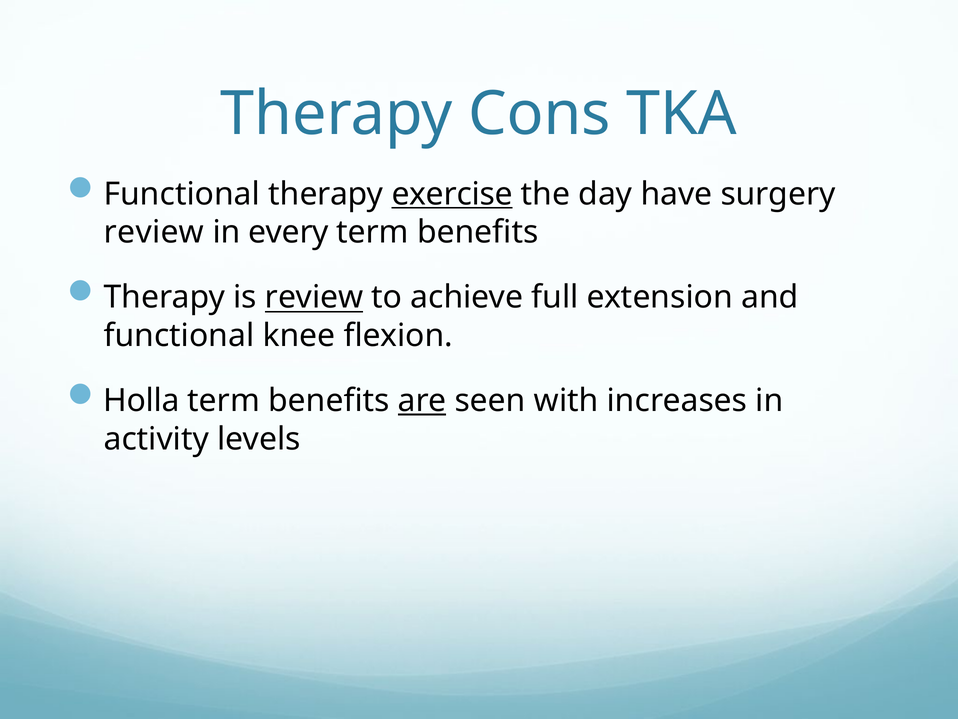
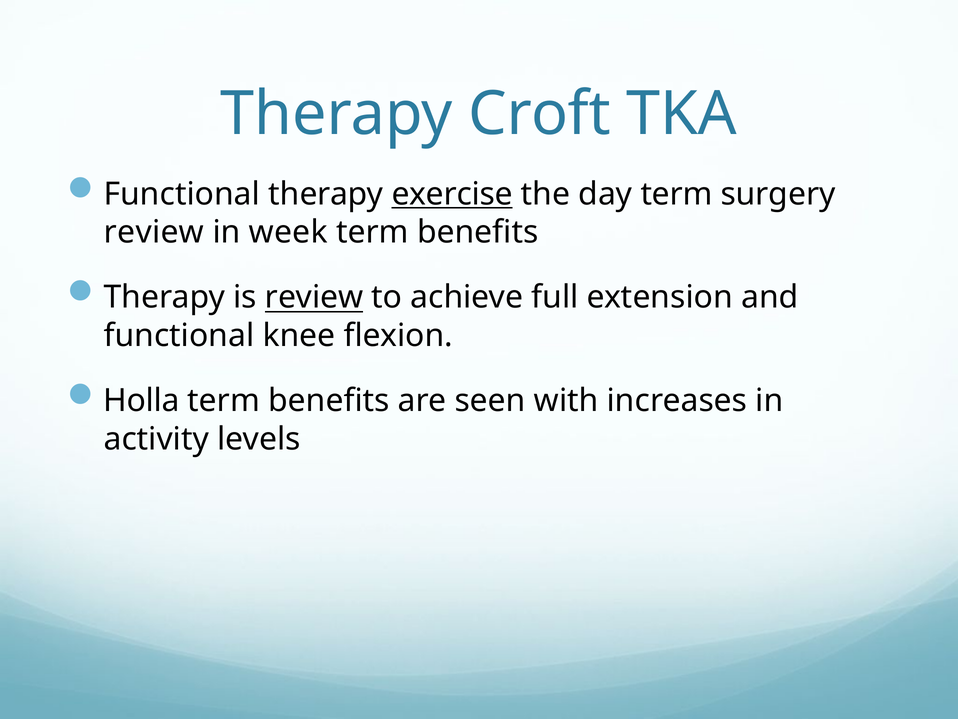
Cons: Cons -> Croft (539, 114)
day have: have -> term (677, 194)
every: every -> week (288, 232)
are underline: present -> none (422, 400)
